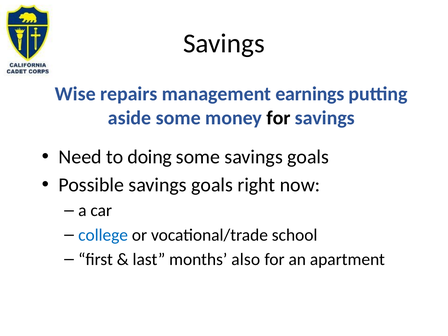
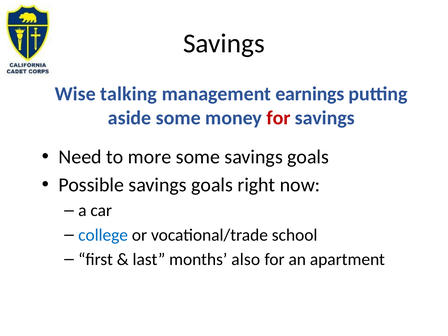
repairs: repairs -> talking (129, 94)
for colour: black -> red (279, 118)
doing: doing -> more (150, 157)
